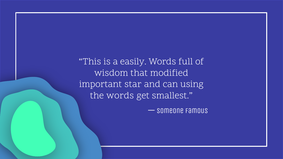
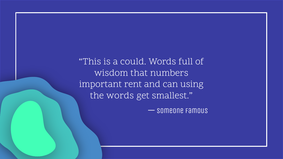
easily: easily -> could (133, 61)
modified: modified -> numbers (169, 73)
star: star -> rent (133, 84)
